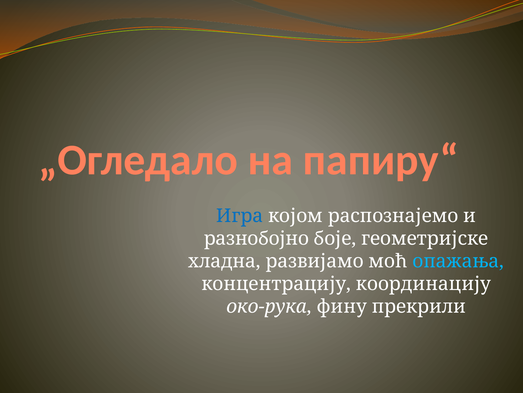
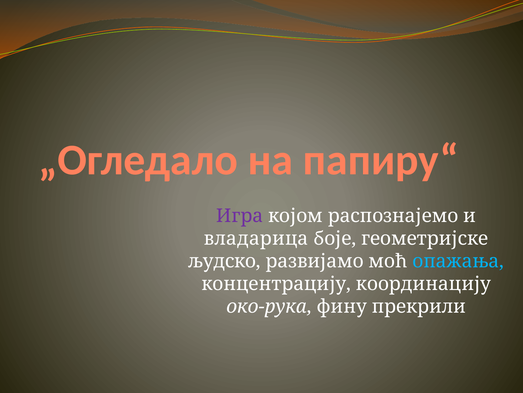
Игра colour: blue -> purple (240, 215)
разнобојно: разнобојно -> владарица (256, 238)
хладна: хладна -> људско (224, 261)
